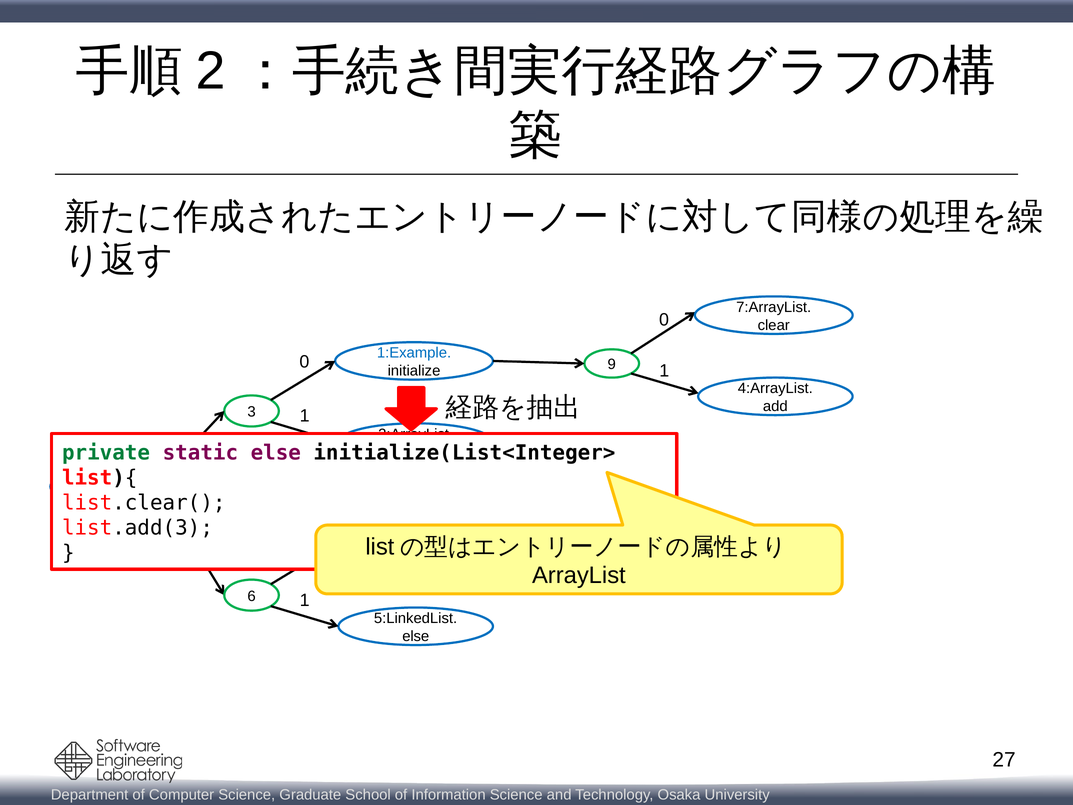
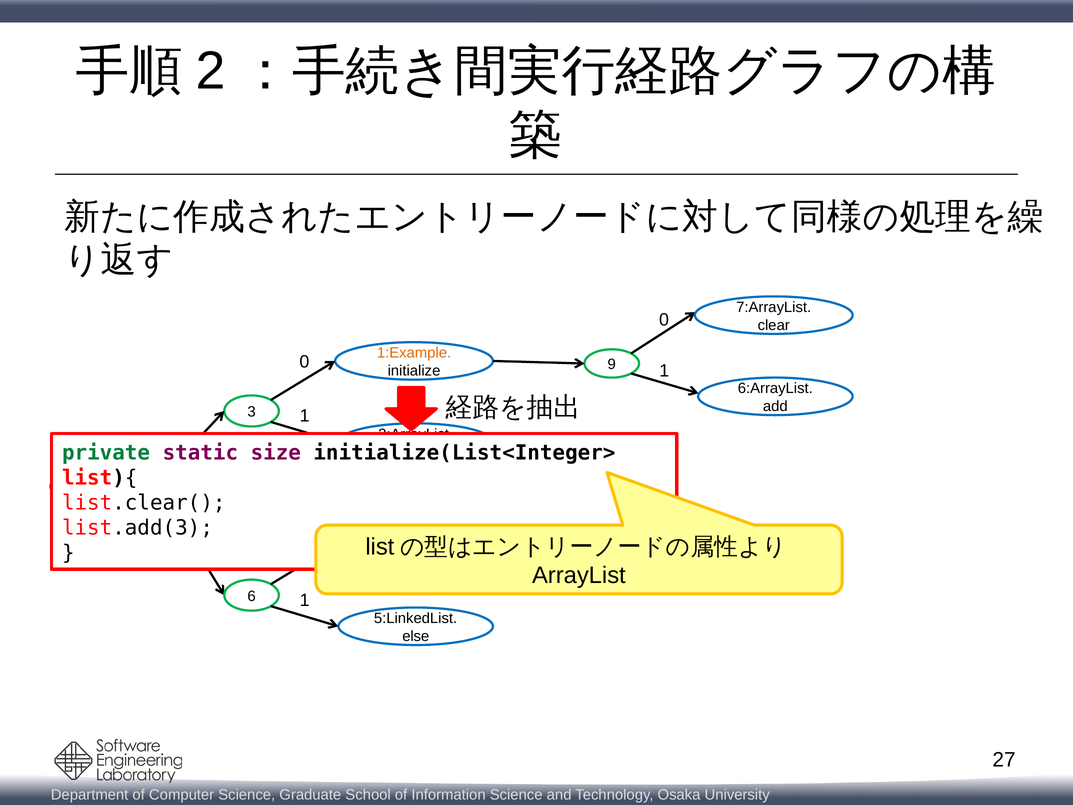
1:Example colour: blue -> orange (414, 353)
4:ArrayList: 4:ArrayList -> 6:ArrayList (775, 388)
static else: else -> size (276, 453)
